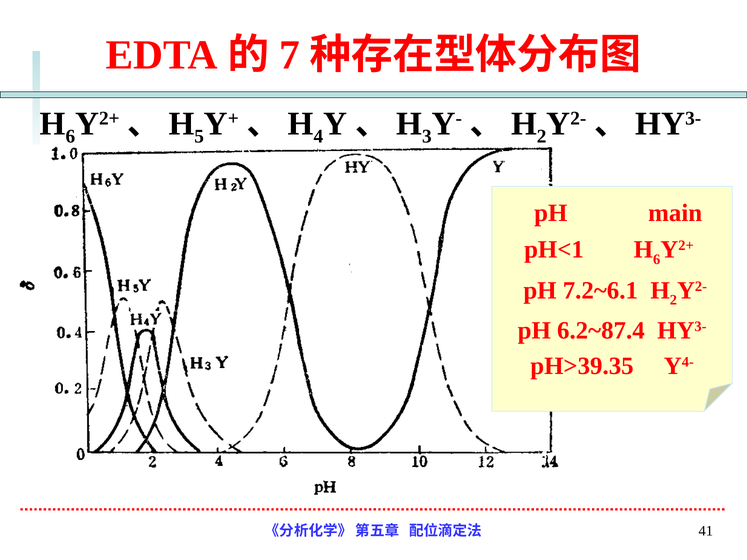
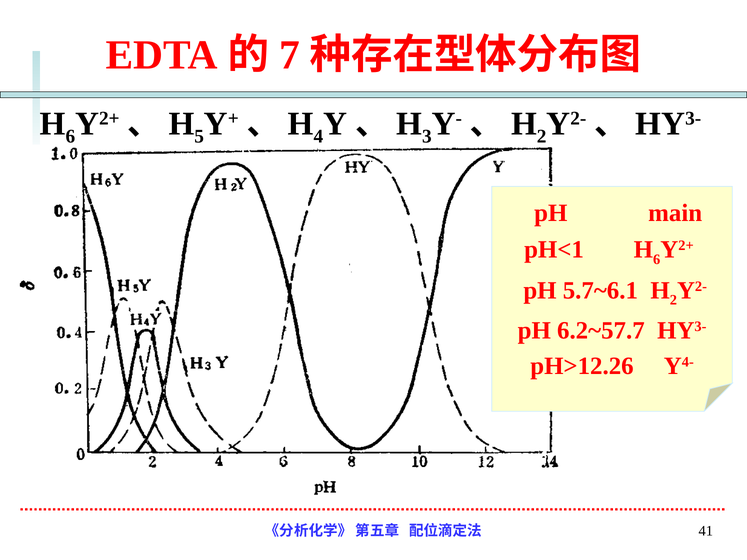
7.2~6.1: 7.2~6.1 -> 5.7~6.1 (600, 291)
6.2~87.4: 6.2~87.4 -> 6.2~57.7 (601, 330)
pH>39.35: pH>39.35 -> pH>12.26 (582, 366)
